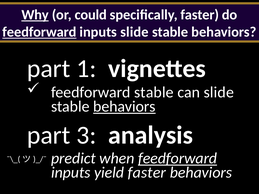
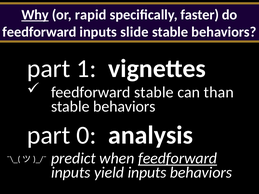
could: could -> rapid (91, 15)
feedforward underline: present -> none (39, 32)
can slide: slide -> than (219, 92)
behaviors underline: present -> none (124, 107)
3: 3 -> 0 (86, 135)
yield faster: faster -> inputs (147, 173)
